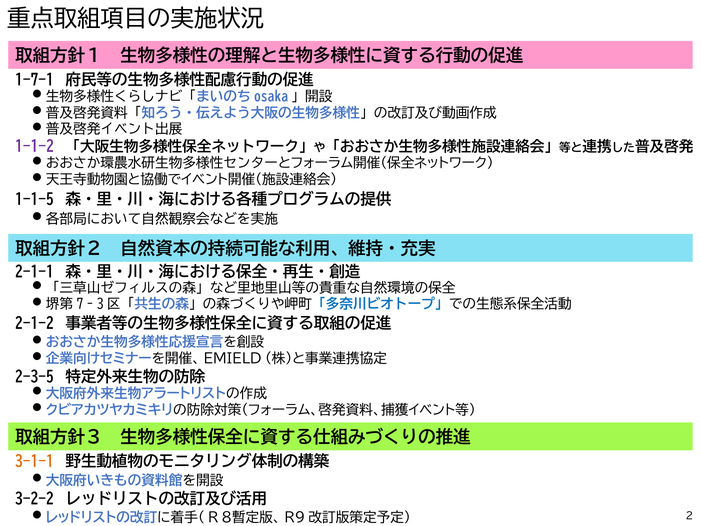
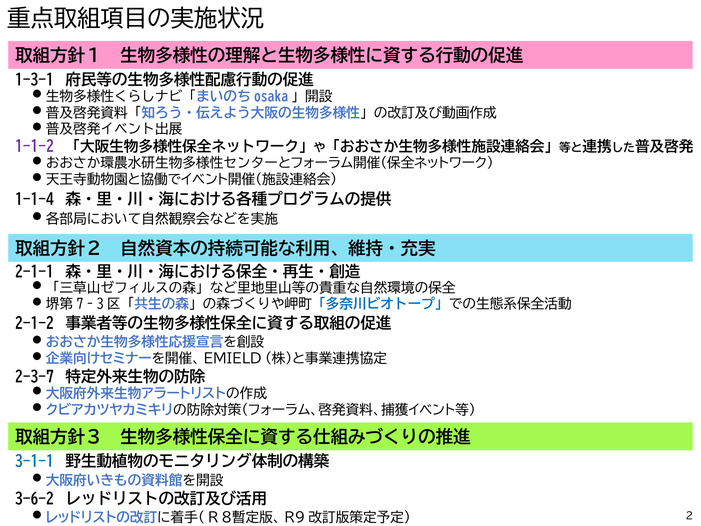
1-7-1: 1-7-1 -> 1-3-1 (34, 80)
1-1-5: 1-1-5 -> 1-1-4 (34, 199)
2-3-5: 2-3-5 -> 2-3-7 (34, 377)
3-1-1 colour: orange -> blue (34, 461)
3-2-2: 3-2-2 -> 3-6-2 (34, 499)
